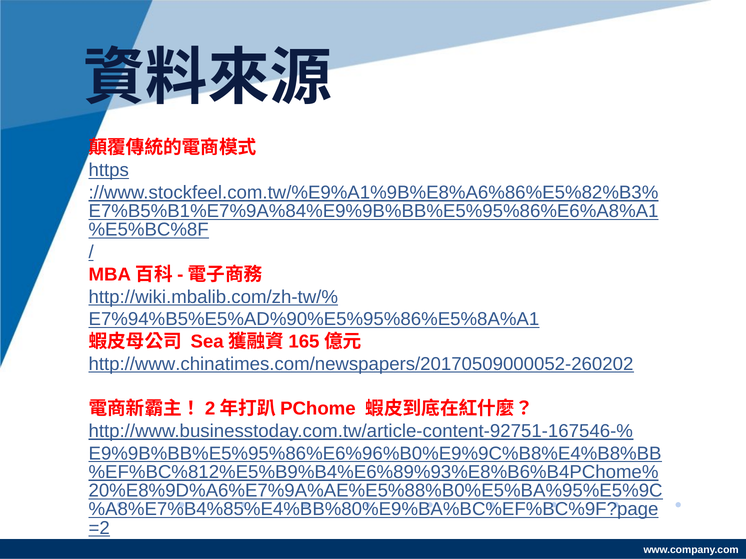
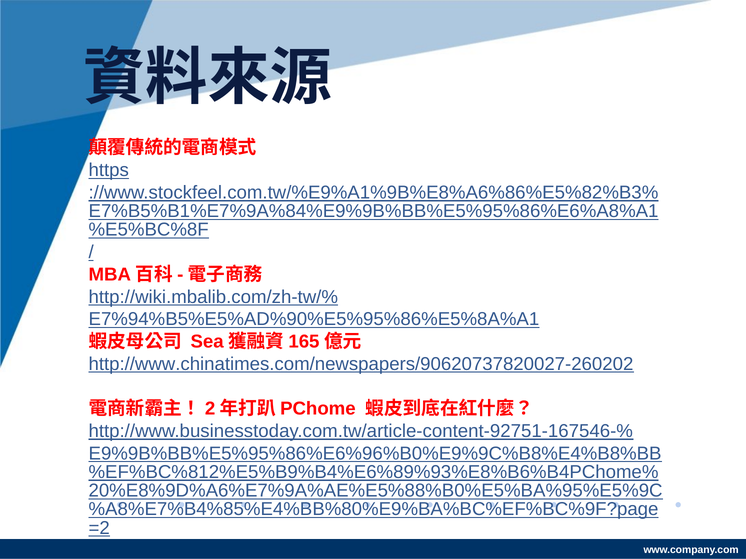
http://www.chinatimes.com/newspapers/20170509000052-260202: http://www.chinatimes.com/newspapers/20170509000052-260202 -> http://www.chinatimes.com/newspapers/90620737820027-260202 (361, 364)
